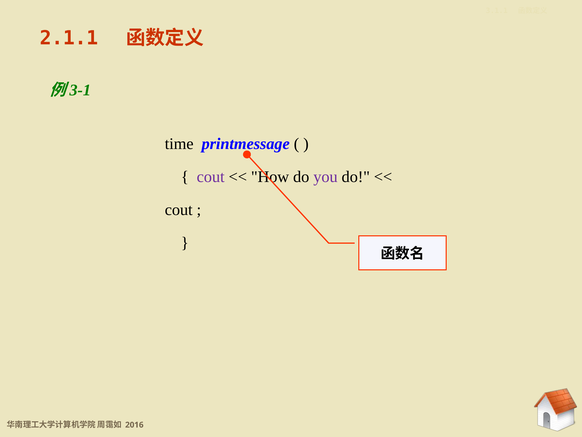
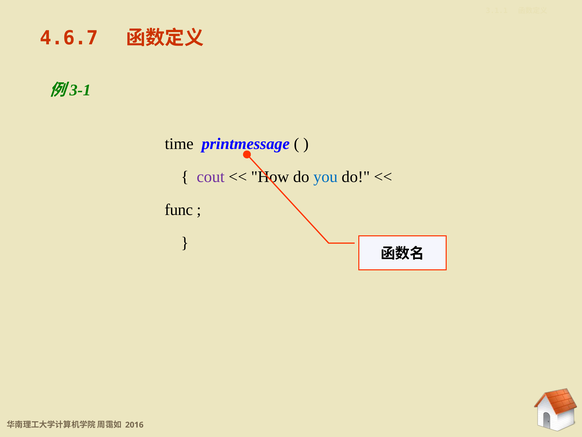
2.1.1: 2.1.1 -> 4.6.7 (69, 38)
you colour: purple -> blue (325, 177)
cout: cout -> func (179, 210)
